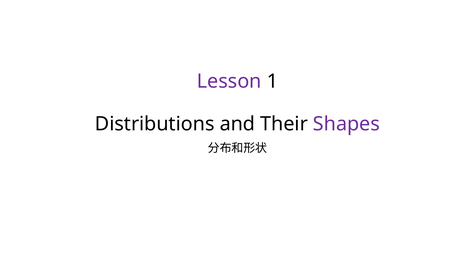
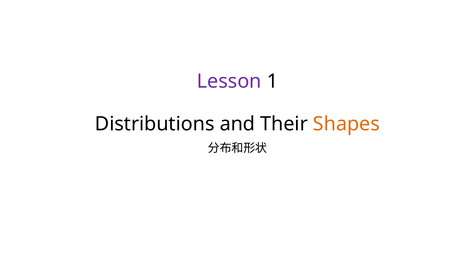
Shapes colour: purple -> orange (346, 124)
